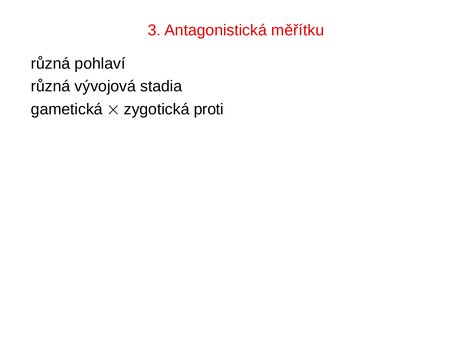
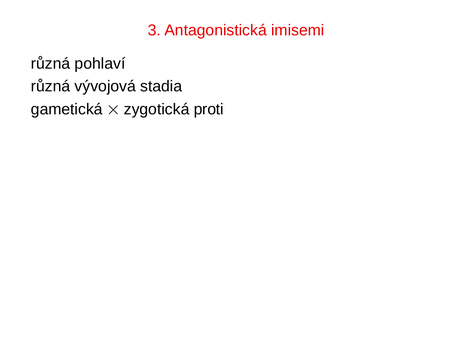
měřítku: měřítku -> imisemi (298, 30)
